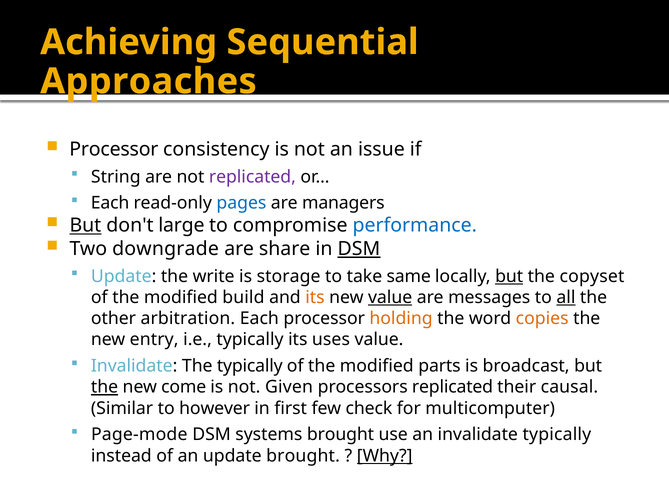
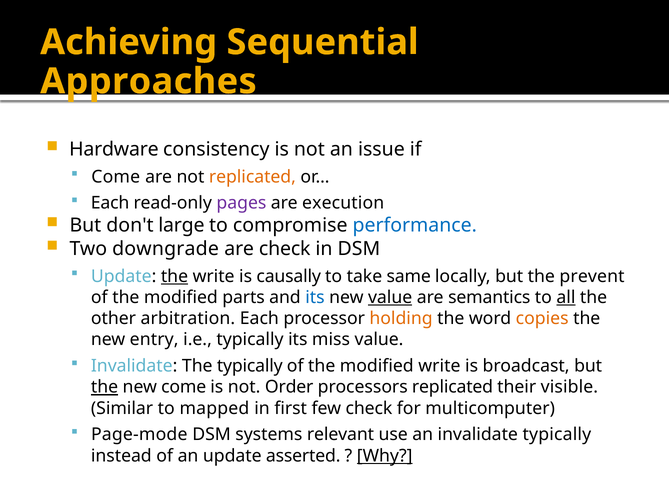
Processor: Processor -> Hardware (114, 150)
String: String -> Come (116, 177)
replicated colour: purple -> orange (252, 177)
pages colour: blue -> purple (241, 203)
managers: managers -> execution (343, 203)
But underline: present -> none (85, 226)
are share: share -> check (285, 249)
DSM underline: present -> none (359, 249)
the underline: none -> present (174, 277)
storage: storage -> causally (289, 277)
but underline: present -> none (509, 277)
copyset: copyset -> prevent (592, 277)
build: build -> parts (244, 298)
its colour: orange -> blue (315, 298)
messages: messages -> semantics (489, 298)
uses: uses -> miss (331, 340)
modified parts: parts -> write (439, 367)
Given: Given -> Order (289, 388)
causal: causal -> visible (569, 388)
however: however -> mapped (214, 409)
systems brought: brought -> relevant (340, 435)
update brought: brought -> asserted (303, 456)
